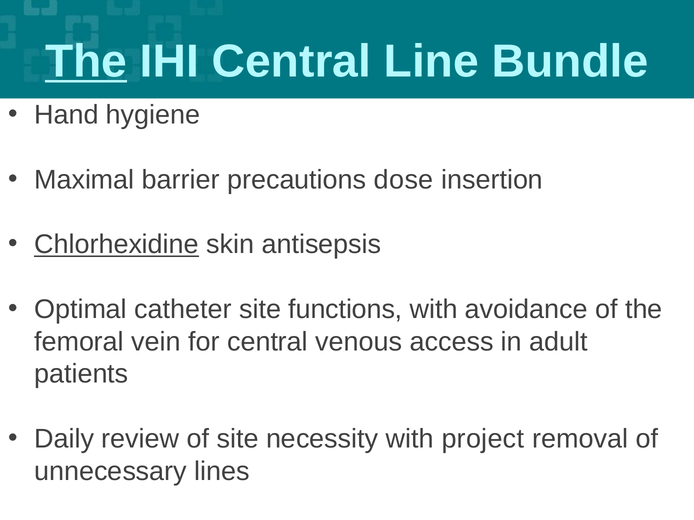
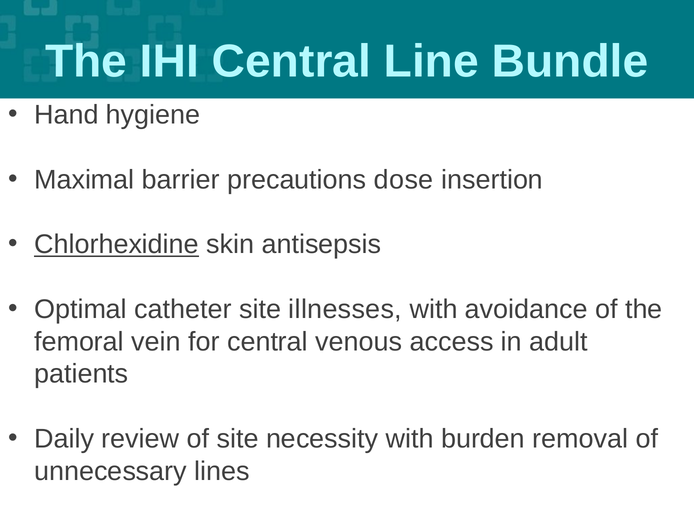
The underline: present -> none (86, 61)
functions: functions -> illnesses (345, 310)
project: project -> burden (483, 439)
